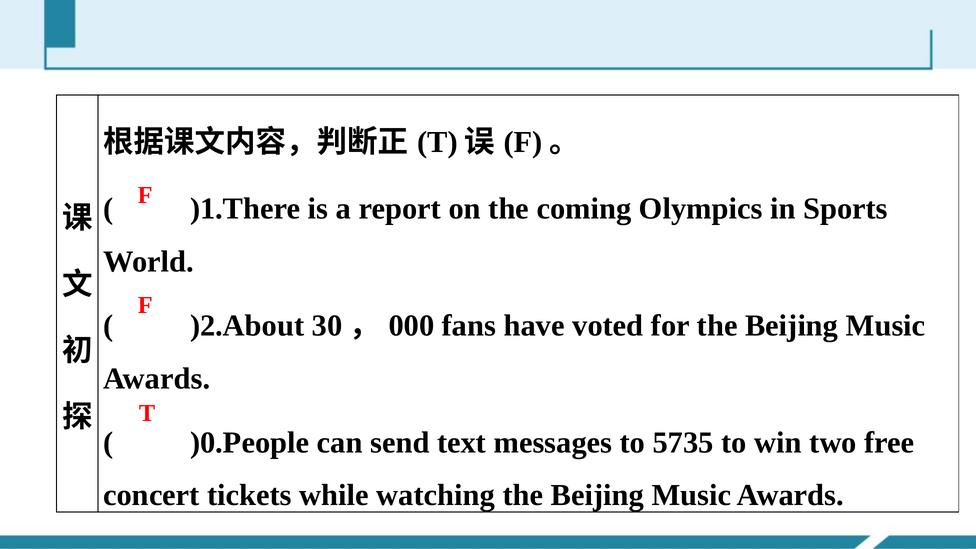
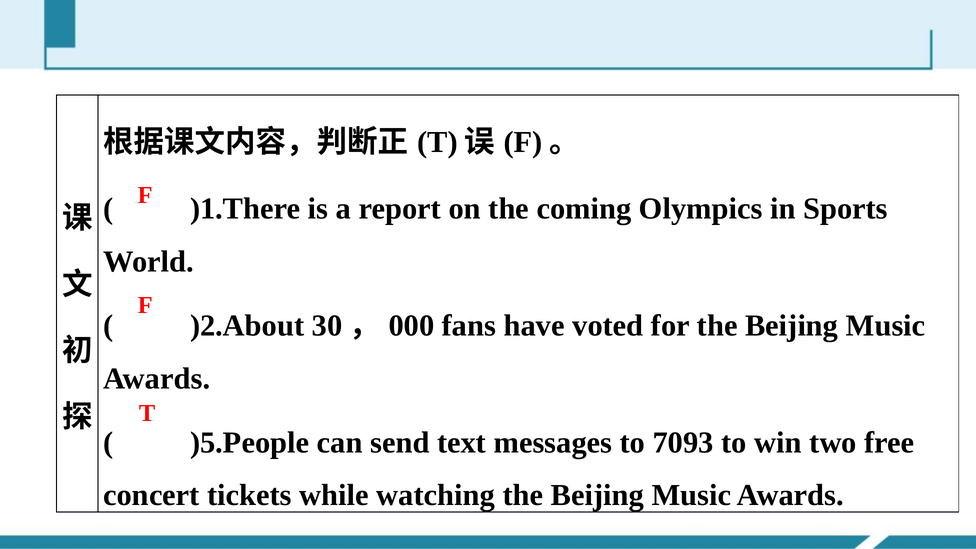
)0.People: )0.People -> )5.People (250, 443)
5735: 5735 -> 7093 (683, 443)
